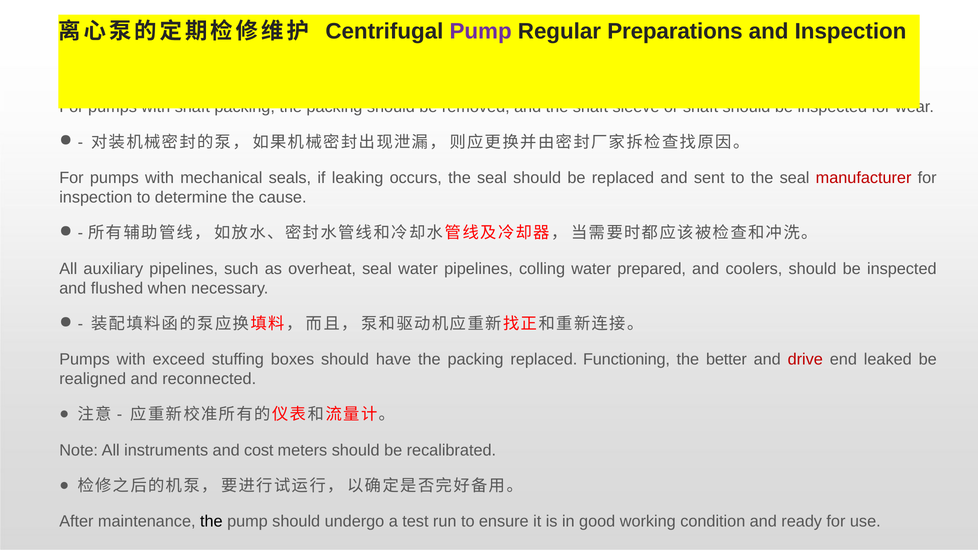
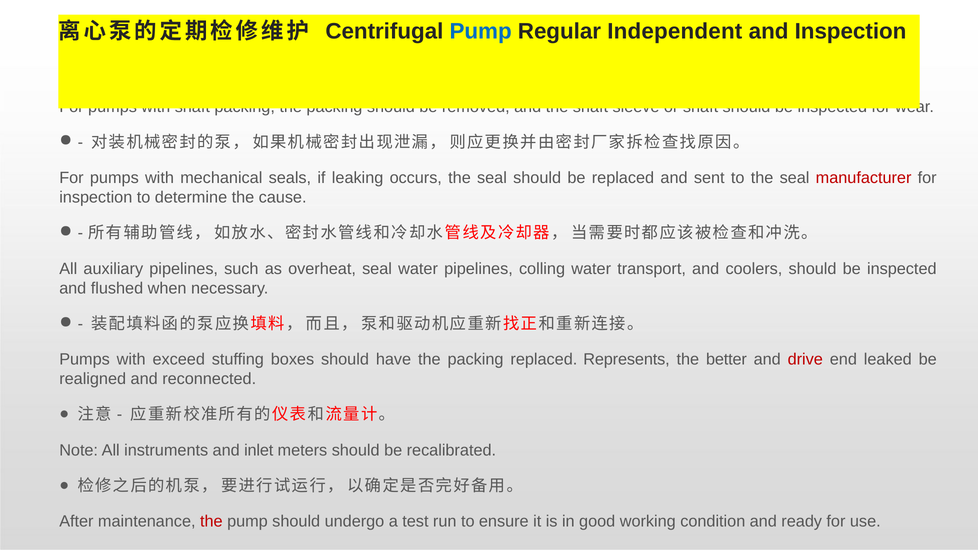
Pump colour: purple -> blue (481, 32)
Preparations: Preparations -> Independent (675, 32)
prepared: prepared -> transport (652, 269)
Functioning: Functioning -> Represents (626, 359)
cost: cost -> inlet (259, 450)
the colour: black -> red (211, 522)
